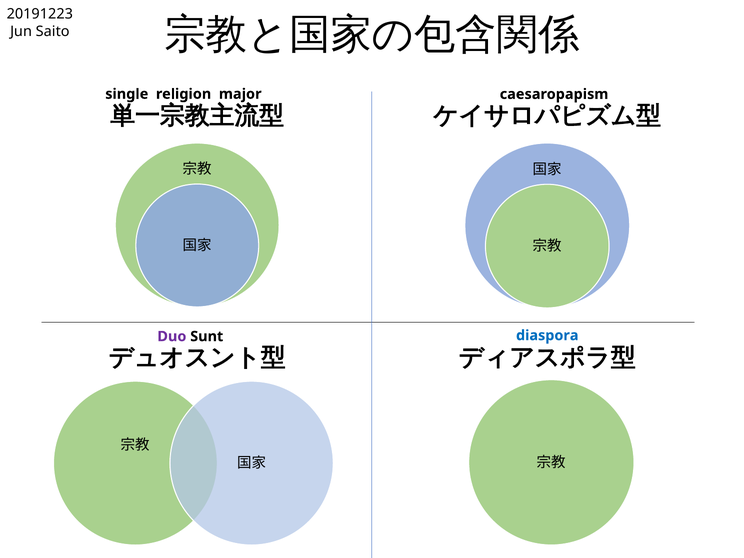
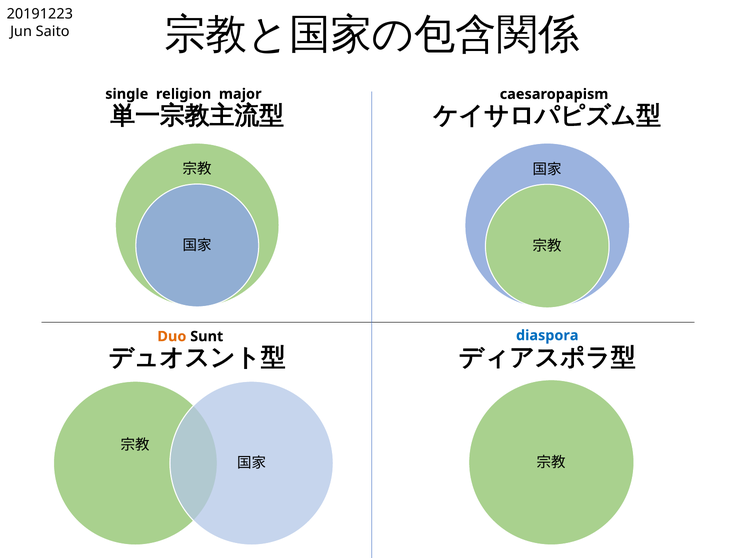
Duo colour: purple -> orange (172, 336)
